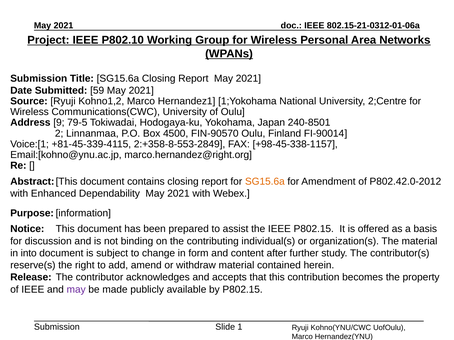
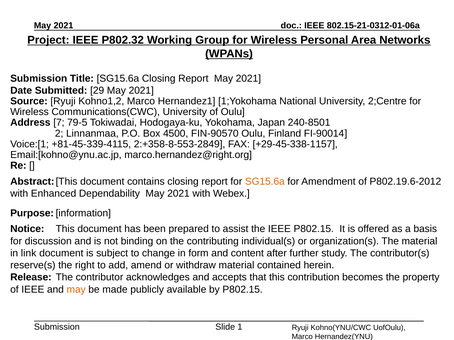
P802.10: P802.10 -> P802.32 (123, 40)
59: 59 -> 29 (97, 91)
9: 9 -> 7 (59, 123)
+98-45-338-1157: +98-45-338-1157 -> +29-45-338-1157 (295, 144)
P802.42.0-2012: P802.42.0-2012 -> P802.19.6-2012 (405, 182)
into: into -> link (29, 254)
may colour: purple -> orange (76, 290)
